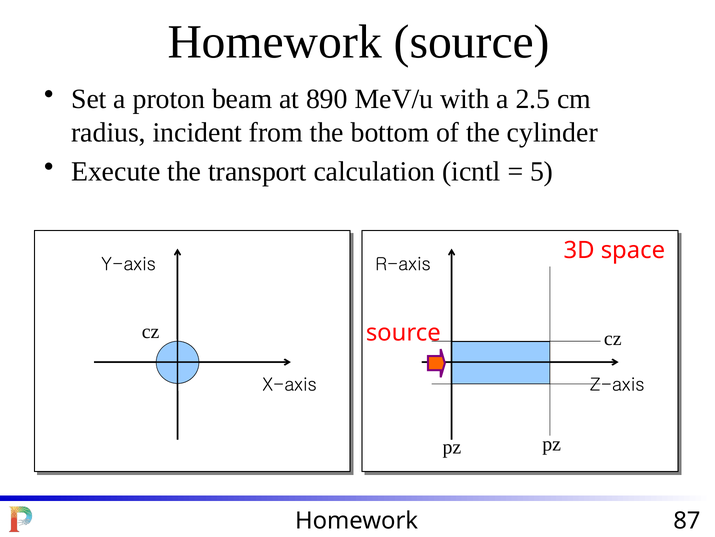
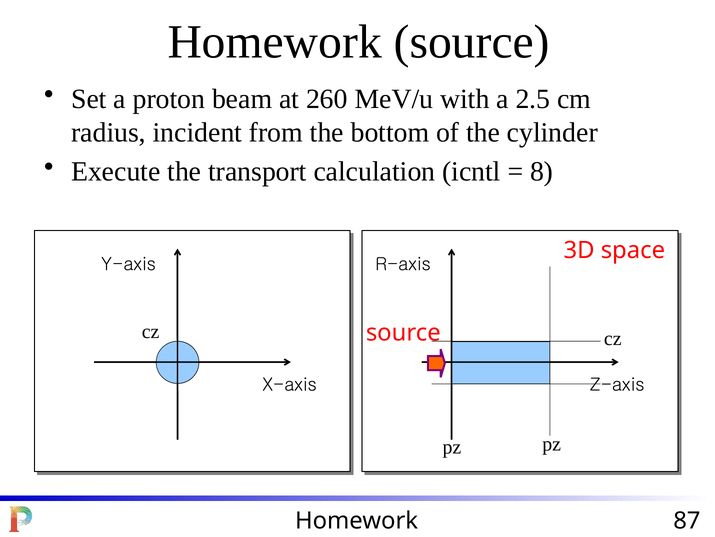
890: 890 -> 260 (327, 99)
5: 5 -> 8 (542, 171)
